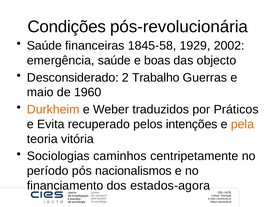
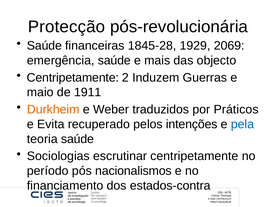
Condições: Condições -> Protecção (67, 27)
1845-58: 1845-58 -> 1845-28 (152, 46)
2002: 2002 -> 2069 (229, 46)
boas: boas -> mais (157, 60)
Desconsiderado: Desconsiderado -> Centripetamente (73, 78)
Trabalho: Trabalho -> Induzem (156, 78)
1960: 1960 -> 1911 (88, 92)
pela colour: orange -> blue (243, 124)
teoria vitória: vitória -> saúde (77, 139)
caminhos: caminhos -> escrutinar (120, 156)
estados-agora: estados-agora -> estados-contra (170, 186)
